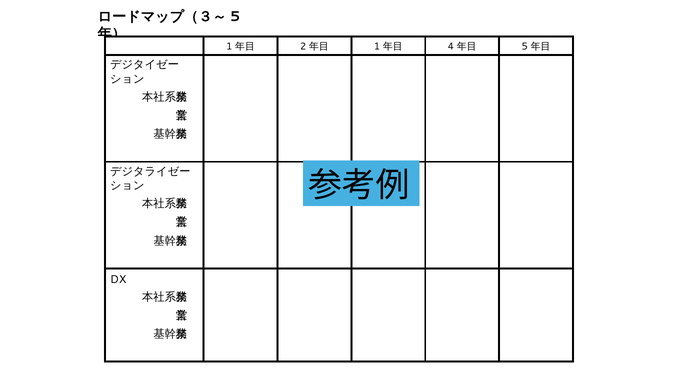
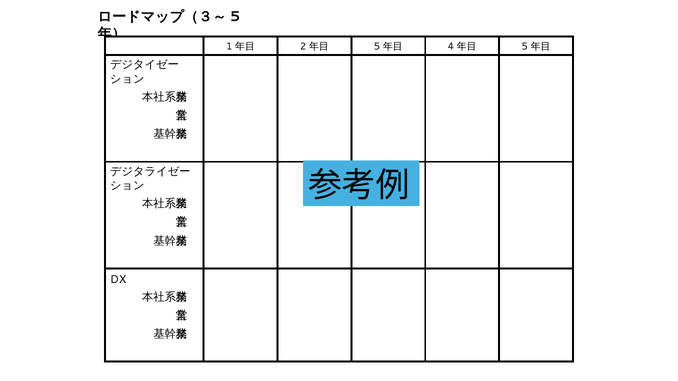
1: 1 -> 5 (377, 47)
